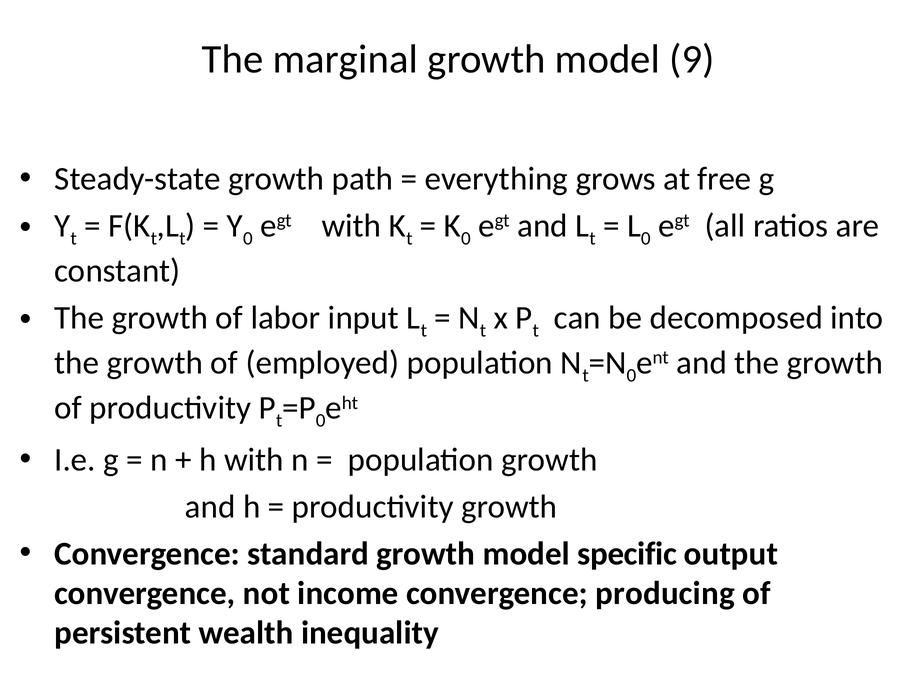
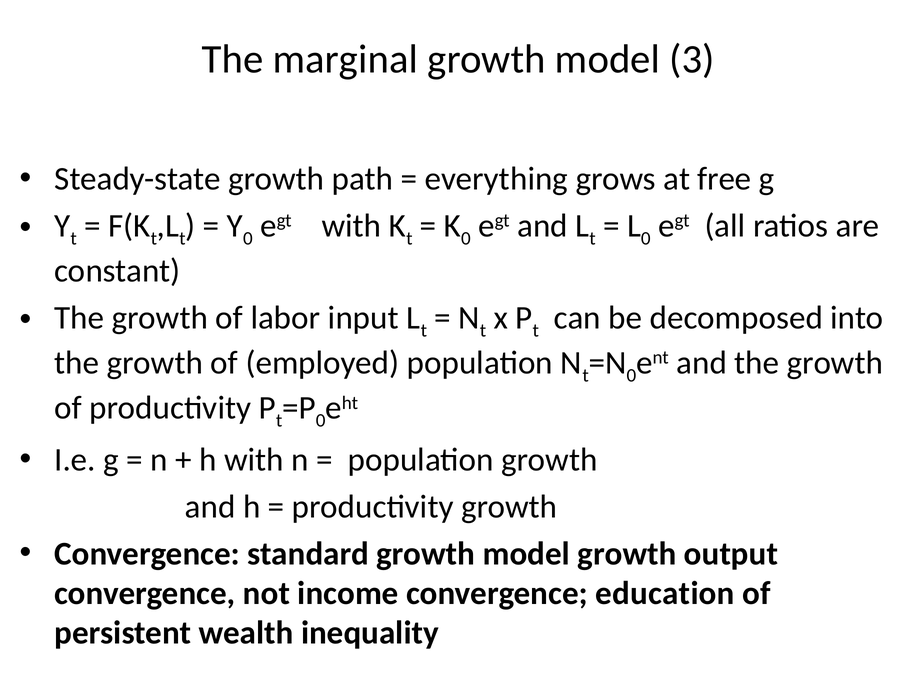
9: 9 -> 3 (692, 59)
model specific: specific -> growth (627, 554)
producing: producing -> education (665, 594)
